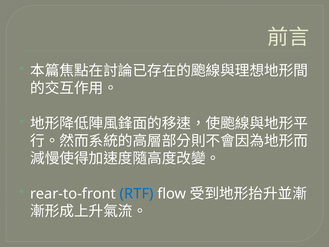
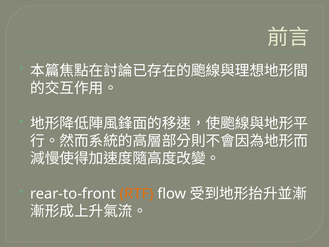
RTF colour: blue -> orange (137, 194)
